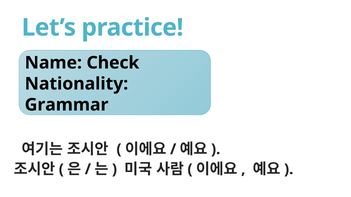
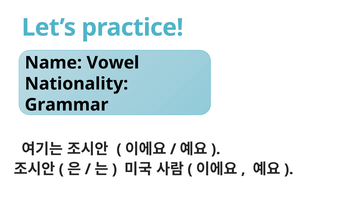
Check: Check -> Vowel (113, 63)
